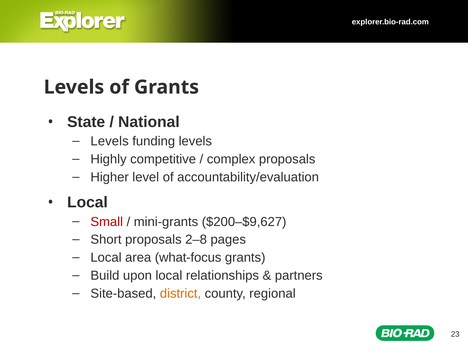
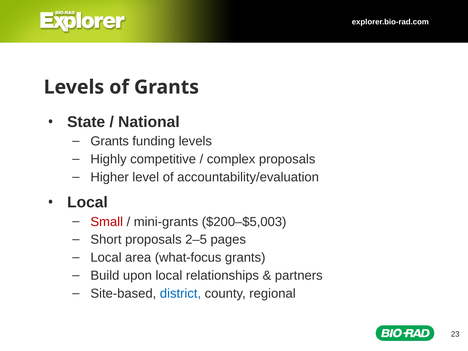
Levels: Levels -> Grants (110, 141)
$200–$9,627: $200–$9,627 -> $200–$5,003 (244, 222)
2–8: 2–8 -> 2–5 (196, 240)
district colour: orange -> blue (180, 293)
